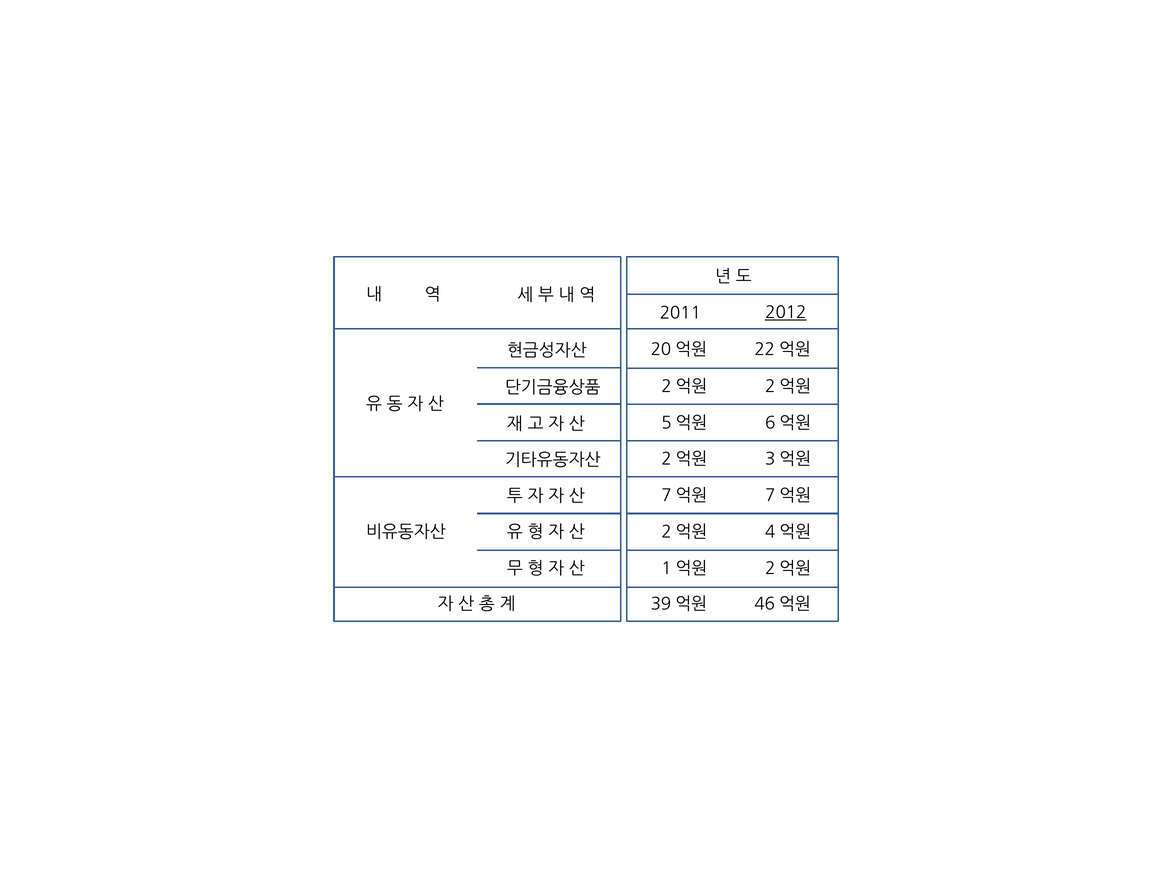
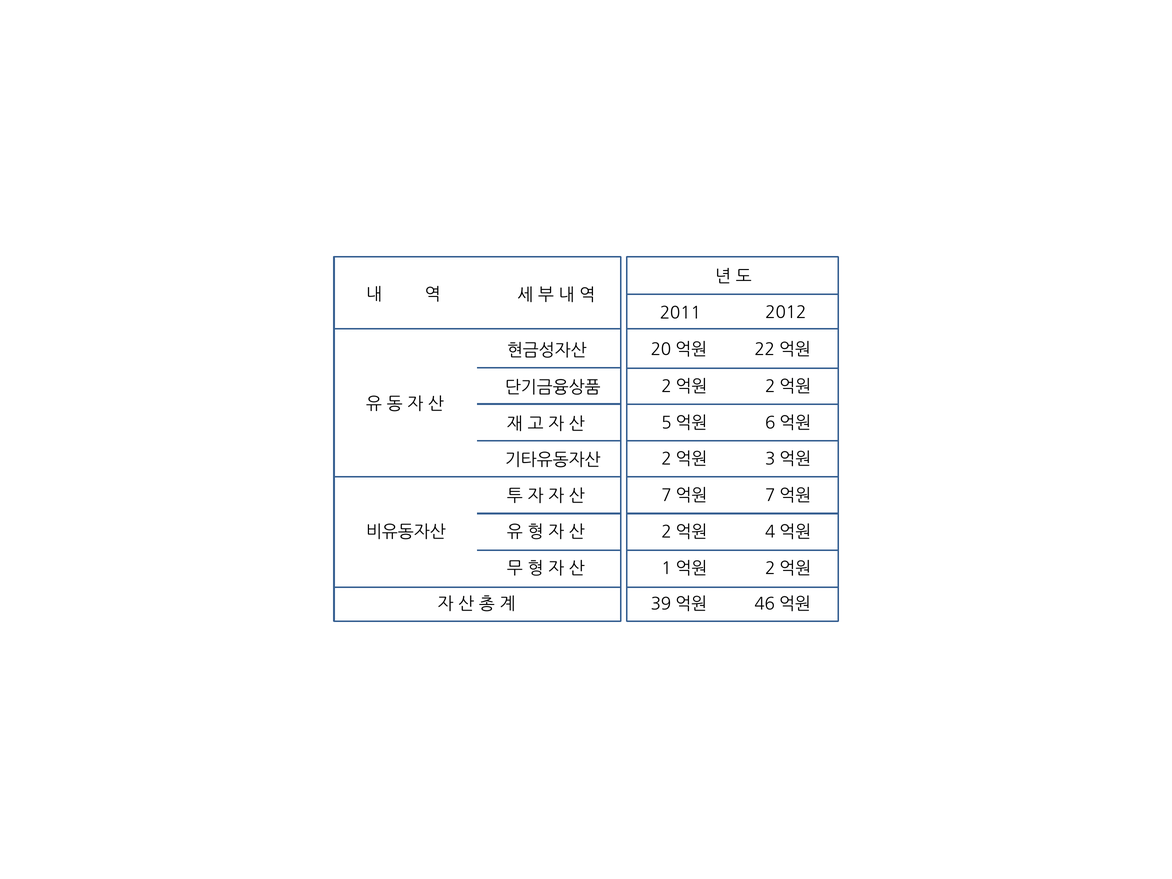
2012 underline: present -> none (786, 312)
